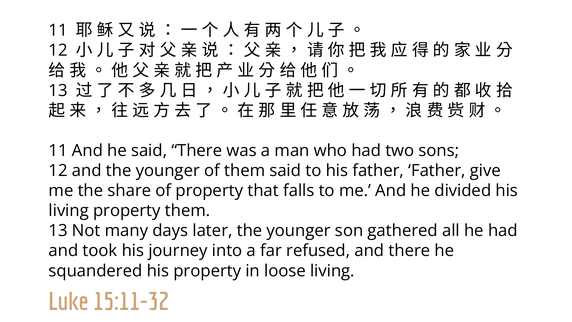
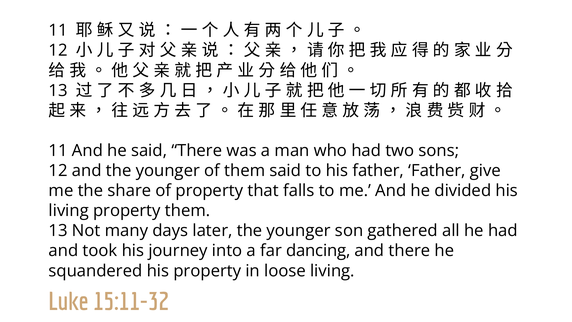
refused: refused -> dancing (318, 251)
